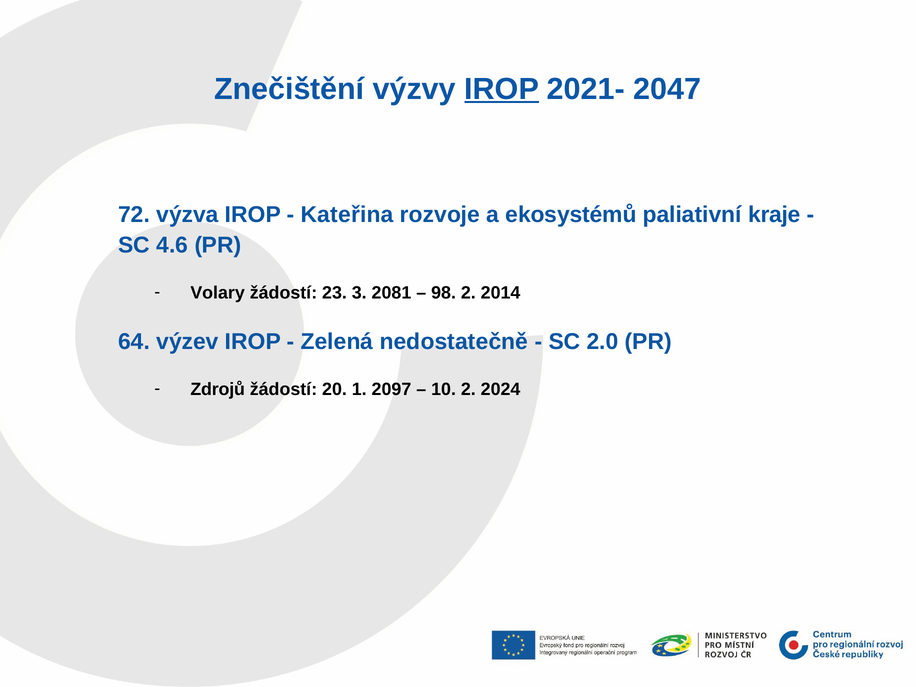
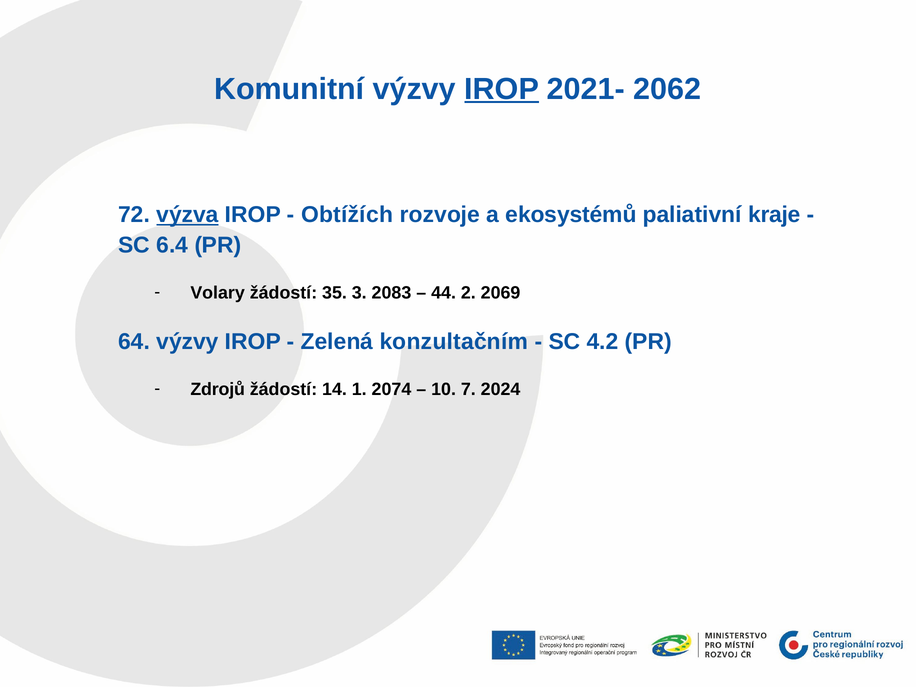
Znečištění: Znečištění -> Komunitní (289, 89)
2047: 2047 -> 2062 (667, 89)
výzva underline: none -> present (188, 215)
Kateřina: Kateřina -> Obtížích (347, 215)
4.6: 4.6 -> 6.4 (172, 245)
23: 23 -> 35 (334, 293)
2081: 2081 -> 2083 (391, 293)
98: 98 -> 44 (444, 293)
2014: 2014 -> 2069 (501, 293)
64 výzev: výzev -> výzvy (187, 342)
nedostatečně: nedostatečně -> konzultačním (454, 342)
2.0: 2.0 -> 4.2 (603, 342)
20: 20 -> 14 (334, 389)
2097: 2097 -> 2074 (391, 389)
10 2: 2 -> 7 (468, 389)
